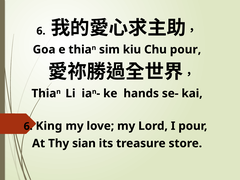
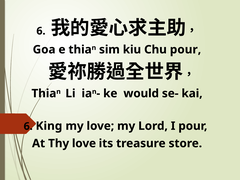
hands: hands -> would (141, 93)
Thy sian: sian -> love (84, 143)
